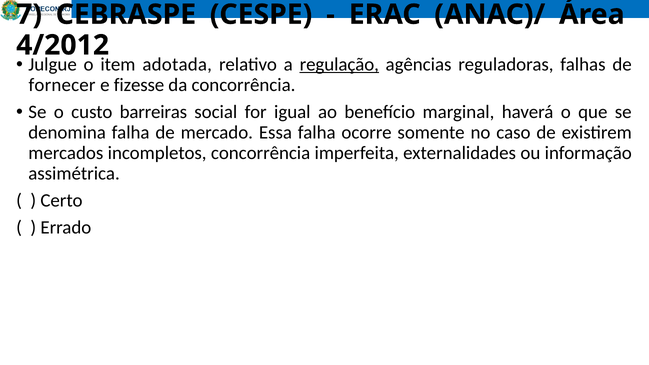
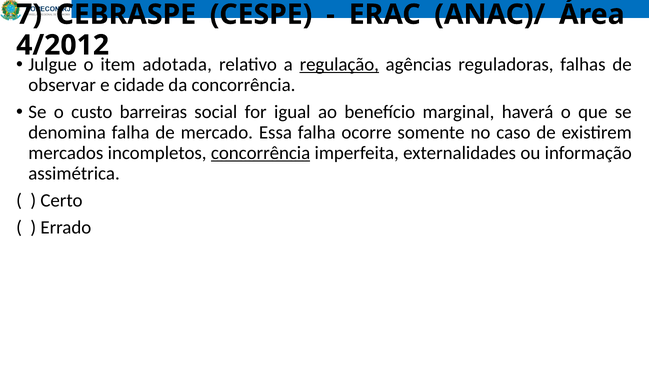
fornecer: fornecer -> observar (62, 85)
fizesse: fizesse -> cidade (139, 85)
concorrência underline: none -> present (261, 153)
